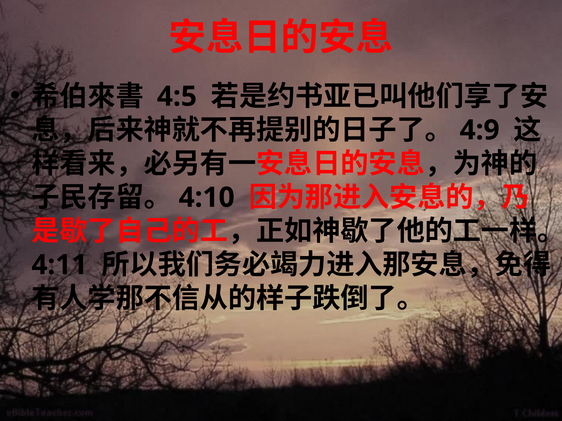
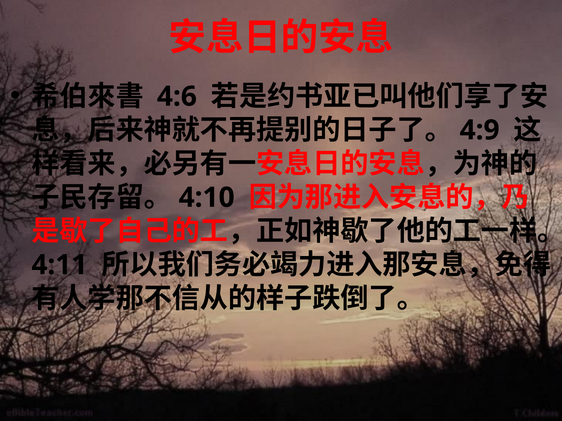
4:5: 4:5 -> 4:6 (177, 97)
